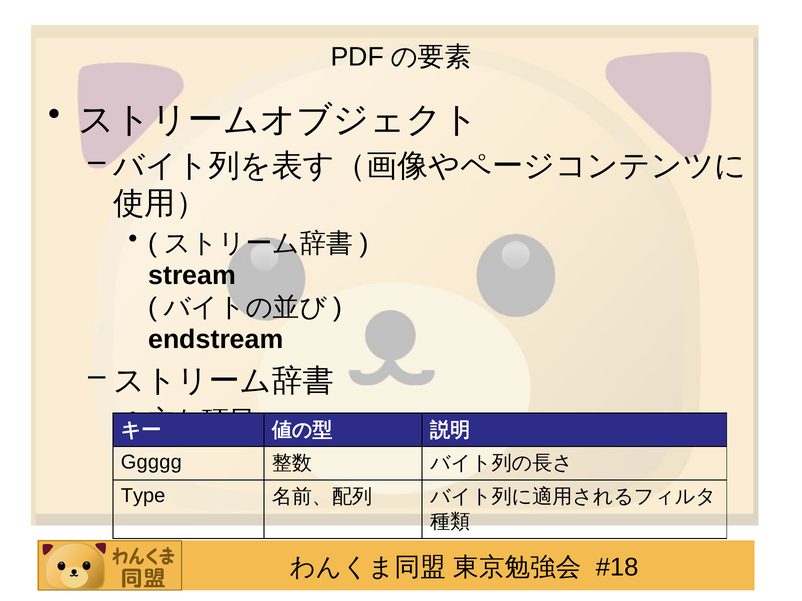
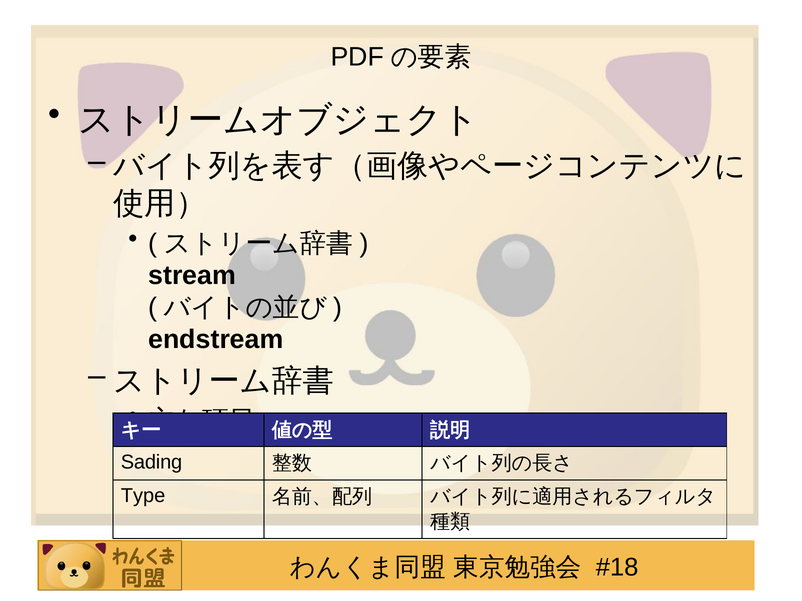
Ggggg: Ggggg -> Sading (152, 462)
